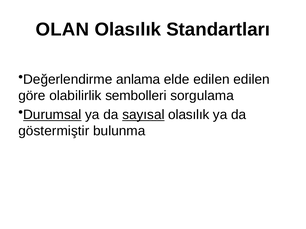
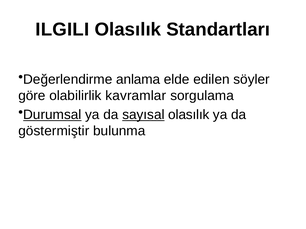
OLAN: OLAN -> ILGILI (62, 30)
edilen edilen: edilen -> söyler (252, 79)
sembolleri: sembolleri -> kavramlar (136, 96)
